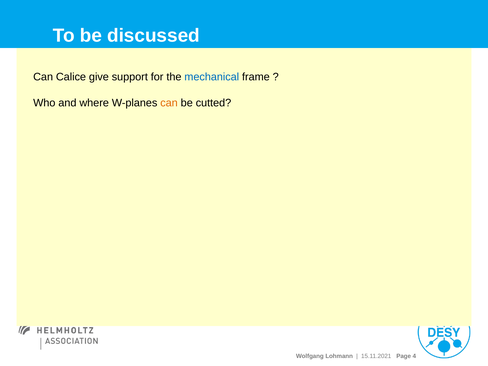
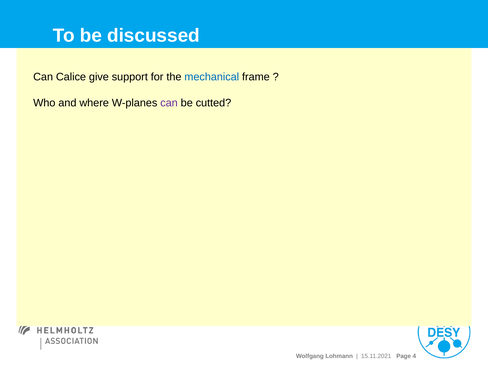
can colour: orange -> purple (169, 103)
